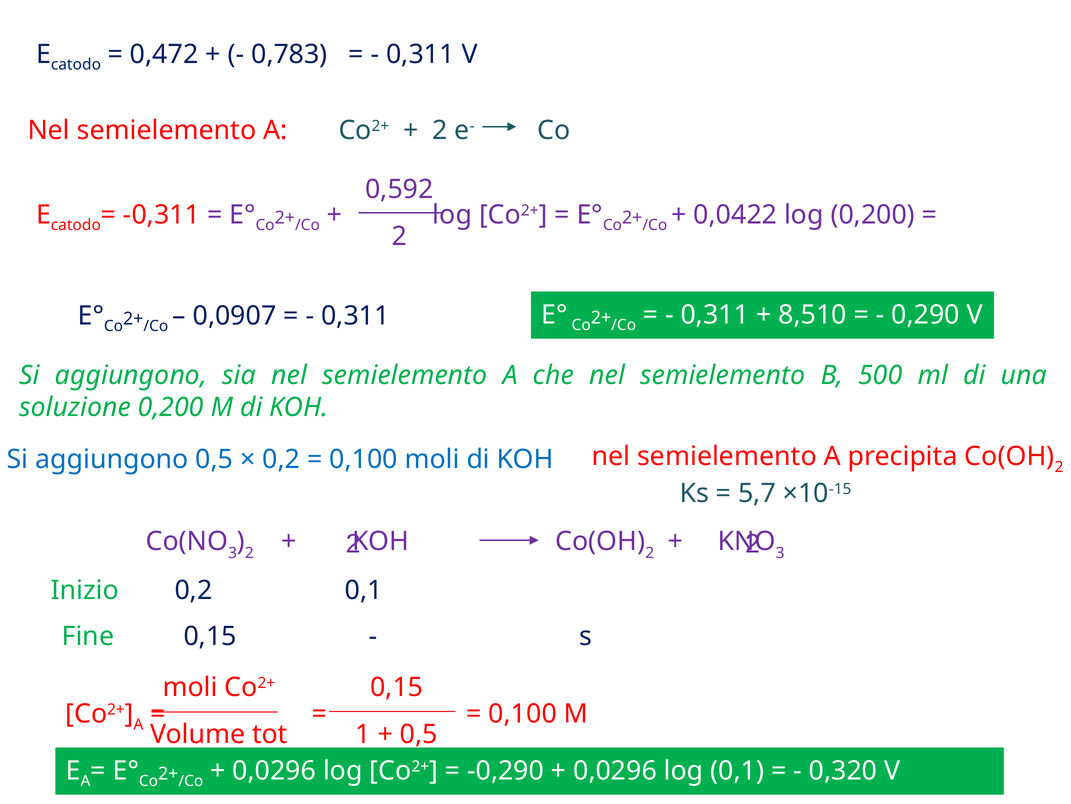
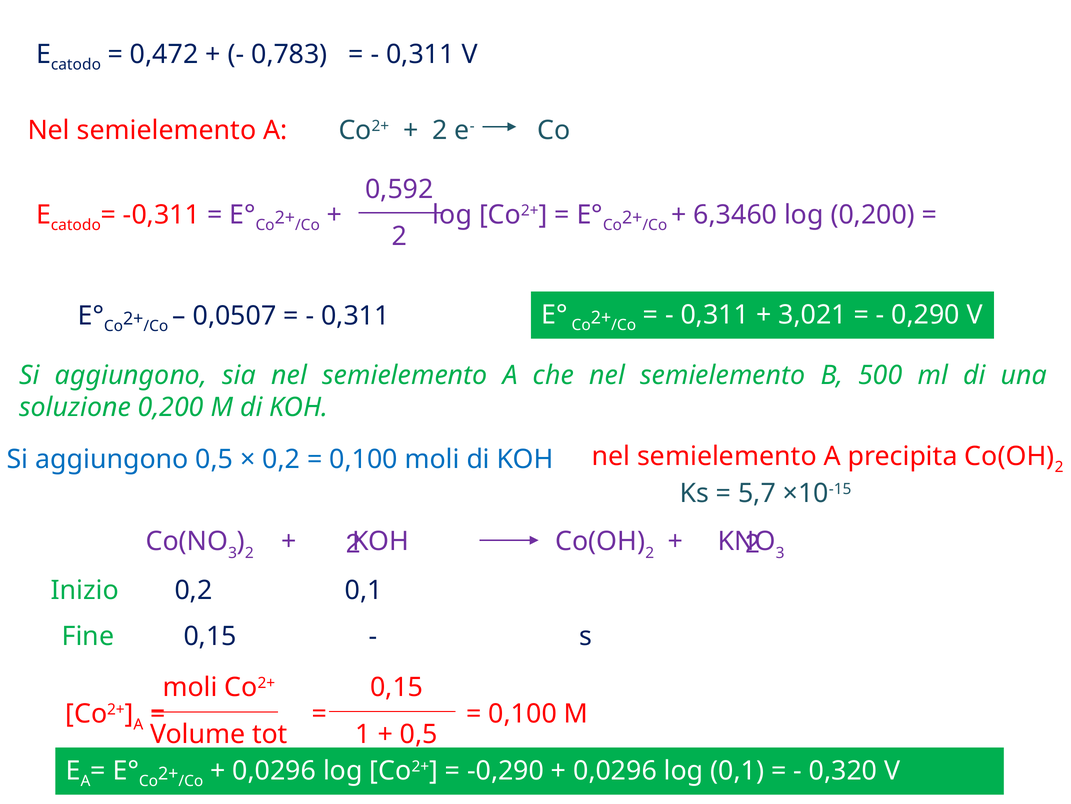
0,0422: 0,0422 -> 6,3460 (735, 215)
0,0907: 0,0907 -> 0,0507 (235, 316)
8,510: 8,510 -> 3,021 (812, 315)
